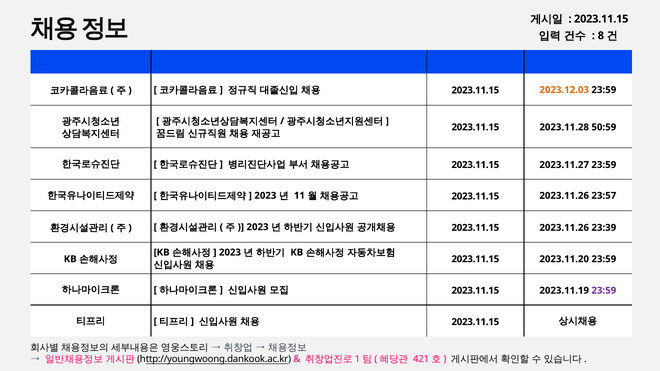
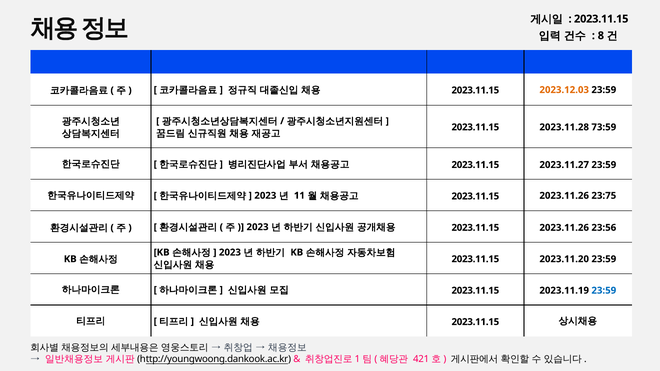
50:59: 50:59 -> 73:59 (604, 127)
23:57: 23:57 -> 23:75 (604, 196)
23:39: 23:39 -> 23:56 (604, 228)
23:59 colour: purple -> blue (604, 291)
